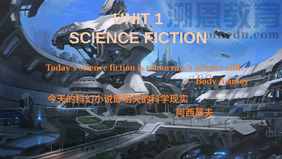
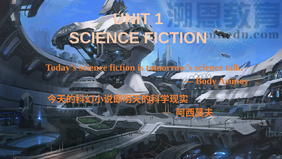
still: still -> talk (234, 67)
